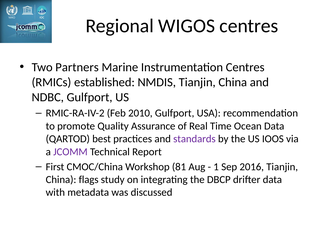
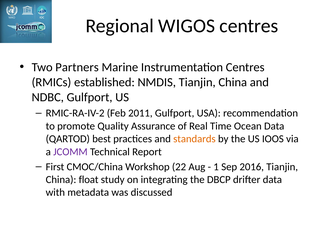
2010: 2010 -> 2011 (140, 113)
standards colour: purple -> orange (194, 139)
81: 81 -> 22 (179, 167)
flags: flags -> float (89, 179)
